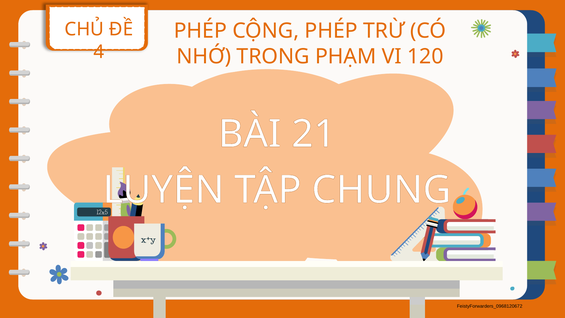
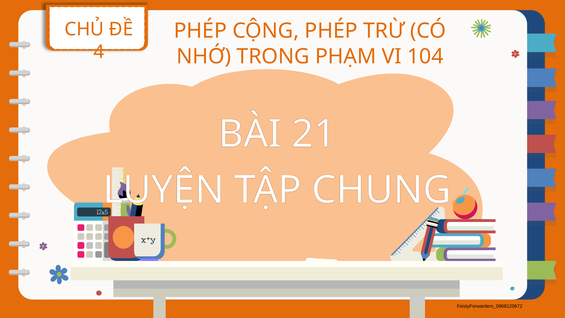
120: 120 -> 104 (425, 56)
